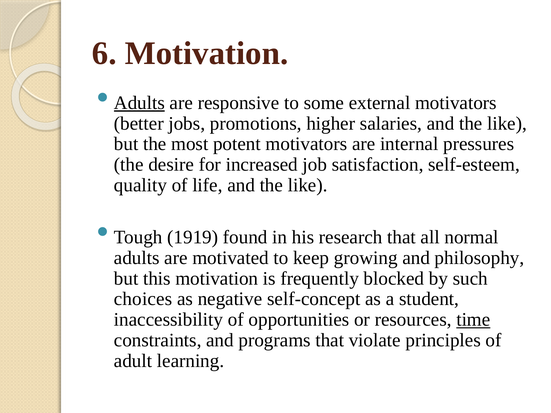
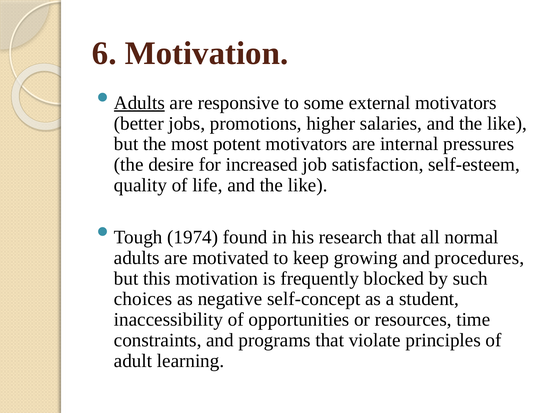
1919: 1919 -> 1974 (193, 237)
philosophy: philosophy -> procedures (479, 258)
time underline: present -> none (473, 320)
